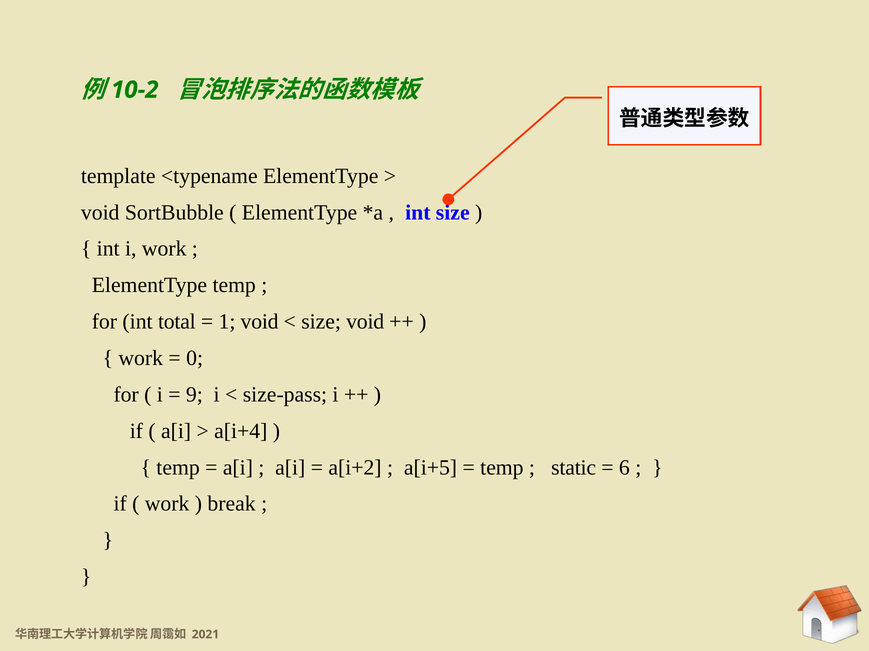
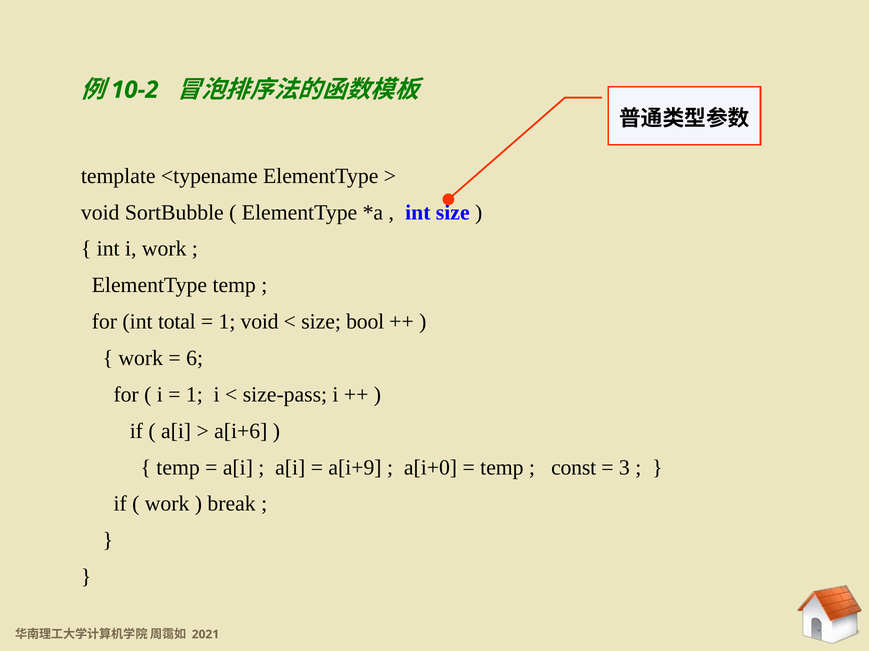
size void: void -> bool (365, 322)
0: 0 -> 6 (195, 358)
9: 9 -> 1 (194, 395)
a[i+4: a[i+4 -> a[i+6 (241, 431)
a[i+2: a[i+2 -> a[i+9 (355, 468)
a[i+5: a[i+5 -> a[i+0 (431, 468)
static: static -> const (574, 468)
6: 6 -> 3 (624, 468)
